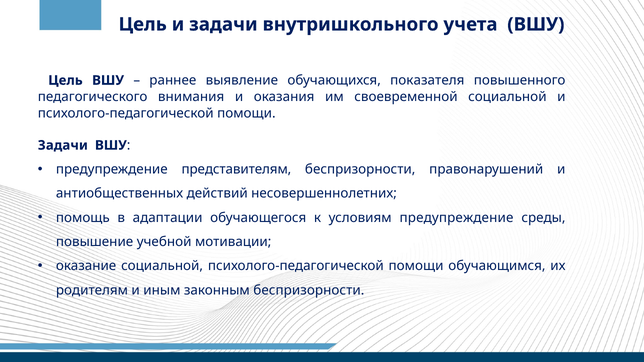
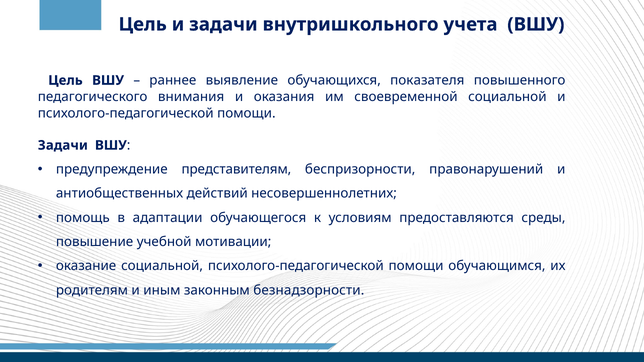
условиям предупреждение: предупреждение -> предоставляются (457, 218)
законным беспризорности: беспризорности -> безнадзорности (309, 290)
